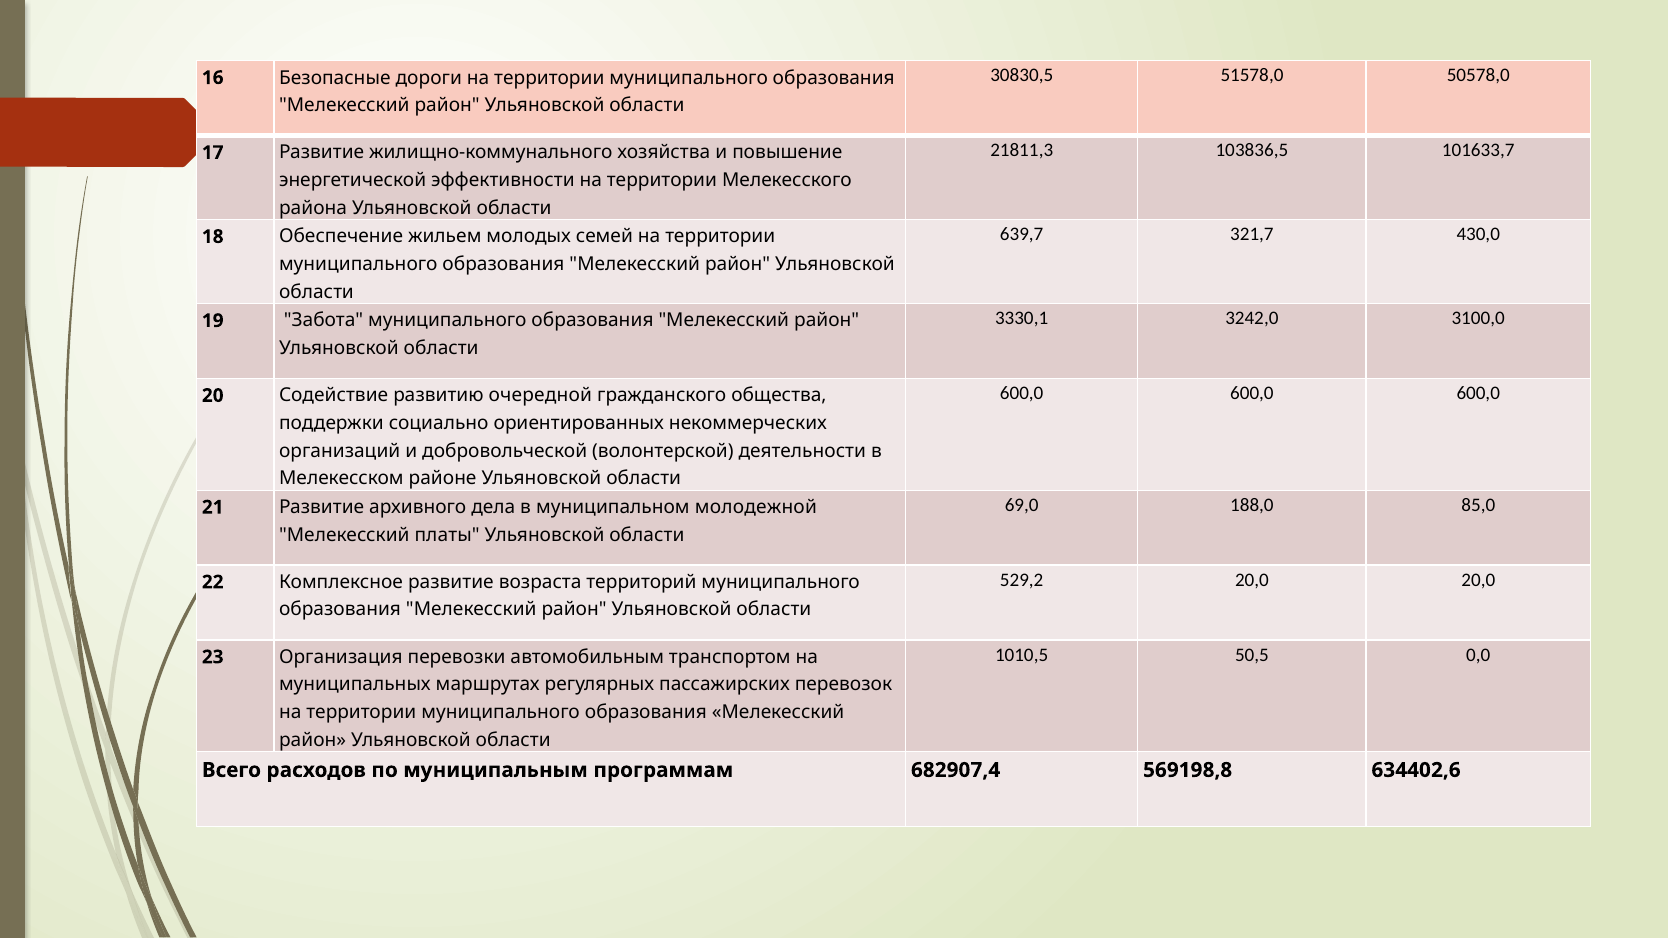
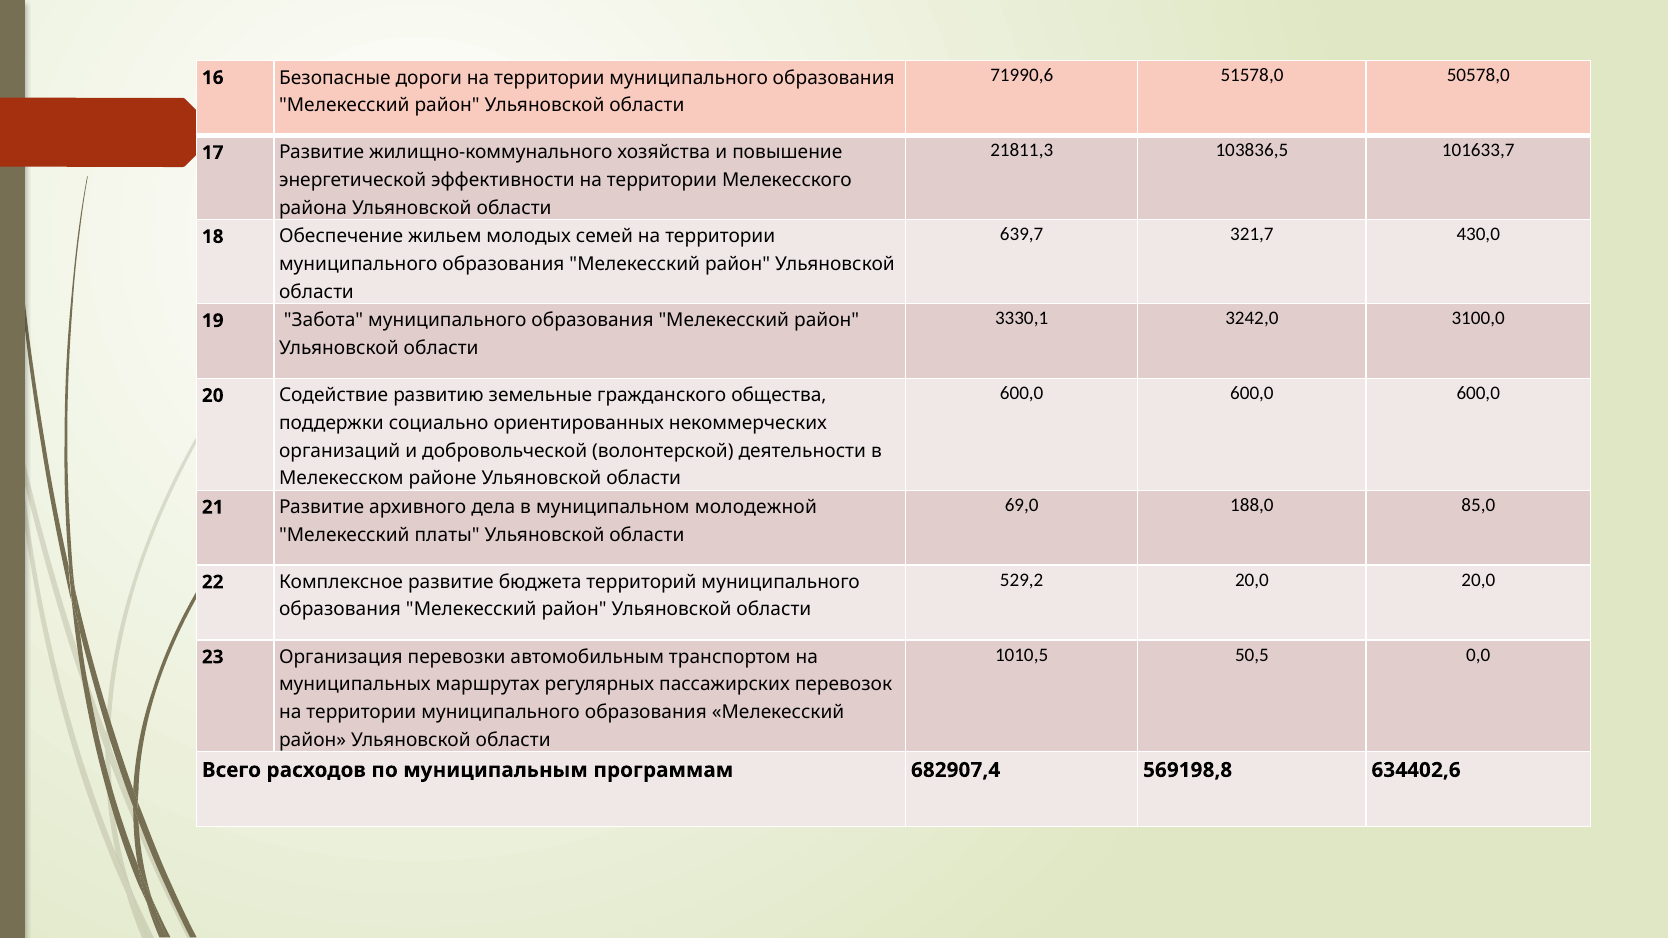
30830,5: 30830,5 -> 71990,6 (1022, 75)
очередной: очередной -> земельные (540, 396)
возраста: возраста -> бюджета (540, 582)
